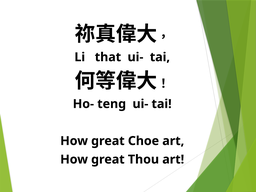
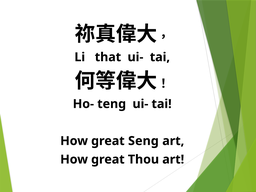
Choe: Choe -> Seng (143, 141)
